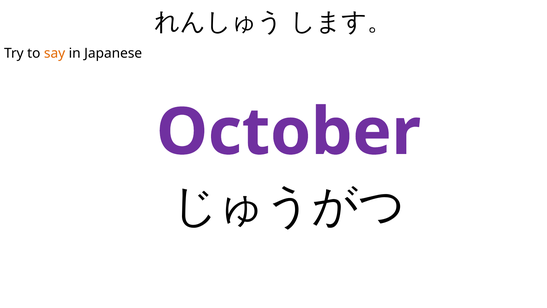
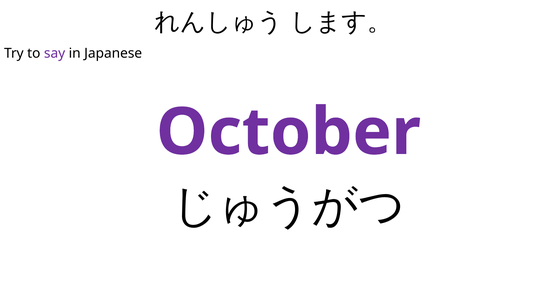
say colour: orange -> purple (55, 53)
